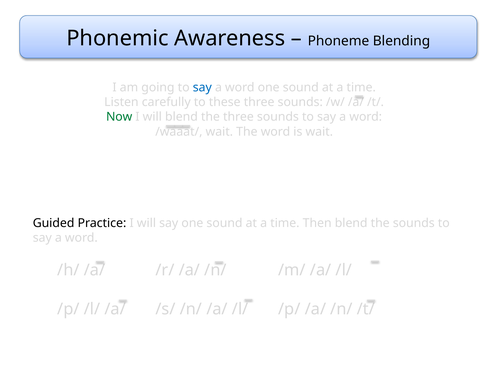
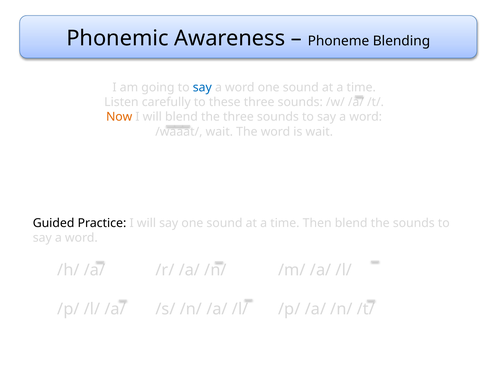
Now colour: green -> orange (119, 117)
